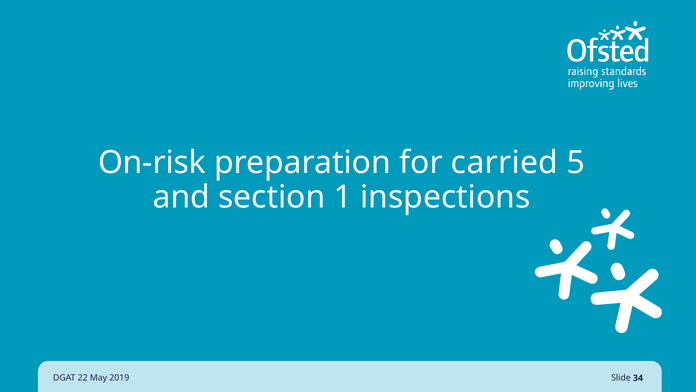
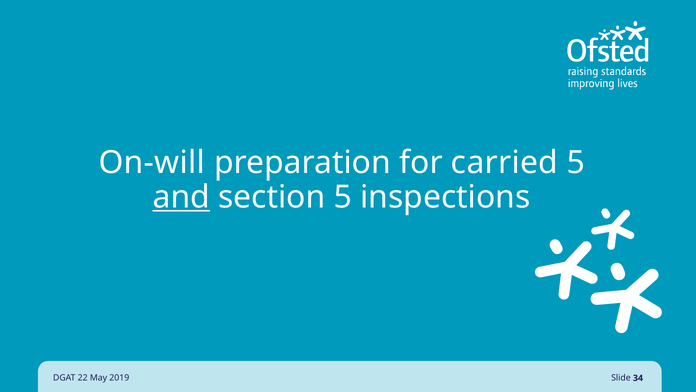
On-risk: On-risk -> On-will (152, 162)
and underline: none -> present (181, 197)
section 1: 1 -> 5 (343, 197)
